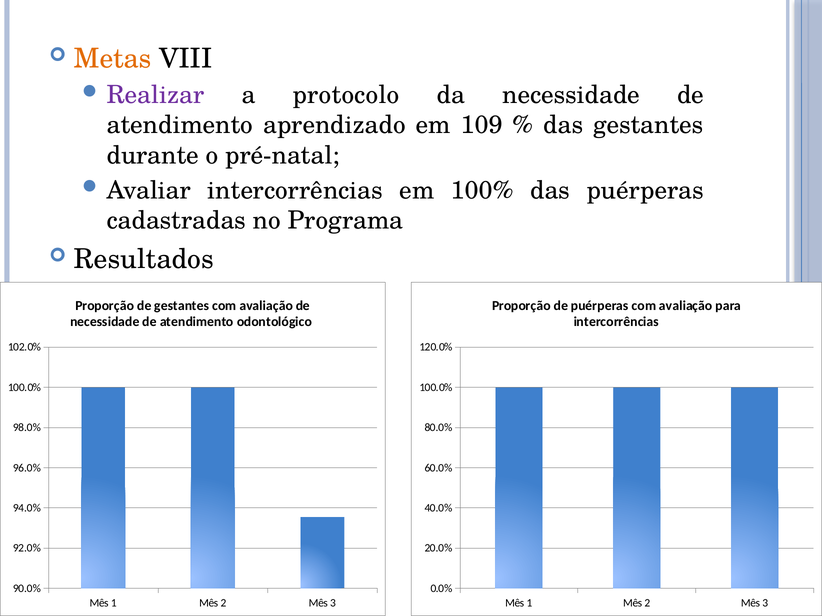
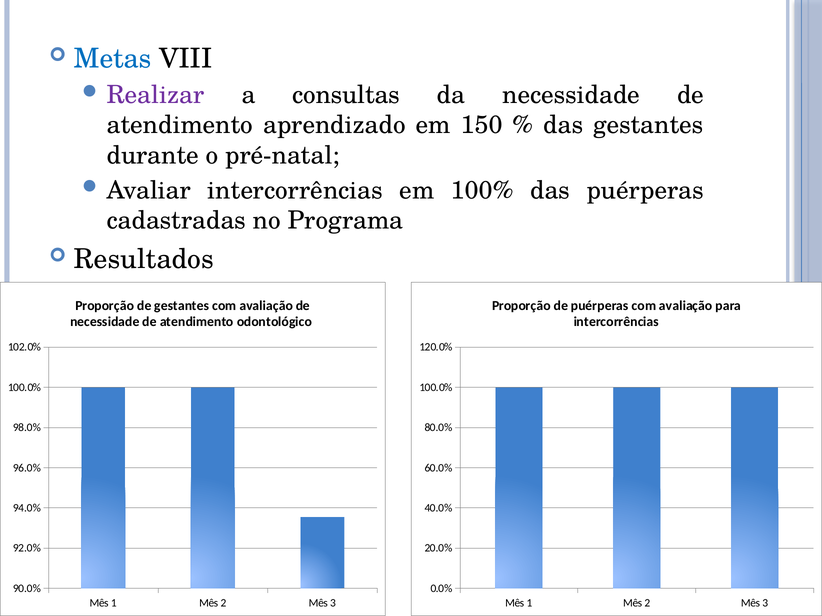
Metas colour: orange -> blue (113, 59)
protocolo: protocolo -> consultas (346, 95)
109: 109 -> 150 (482, 125)
